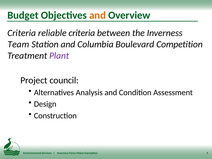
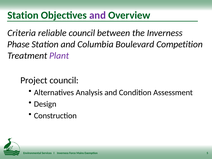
Budget: Budget -> Station (23, 15)
and colour: orange -> purple (98, 15)
reliable criteria: criteria -> council (82, 33)
Team: Team -> Phase (18, 44)
